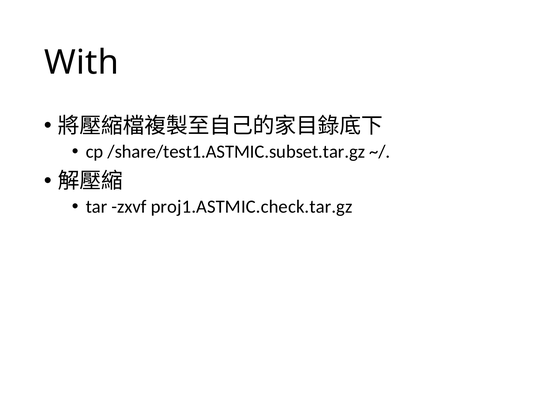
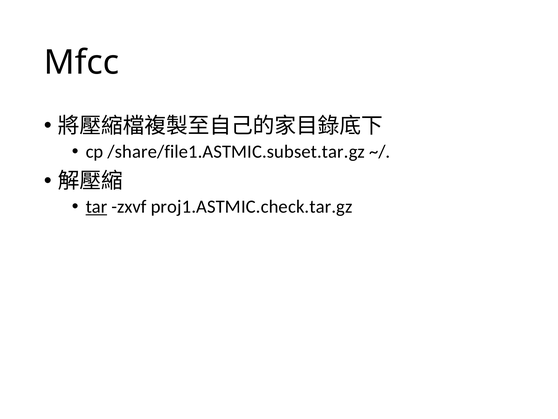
With: With -> Mfcc (82, 62)
/share/test1.ASTMIC.subset.tar.gz: /share/test1.ASTMIC.subset.tar.gz -> /share/file1.ASTMIC.subset.tar.gz (236, 151)
tar underline: none -> present (97, 207)
